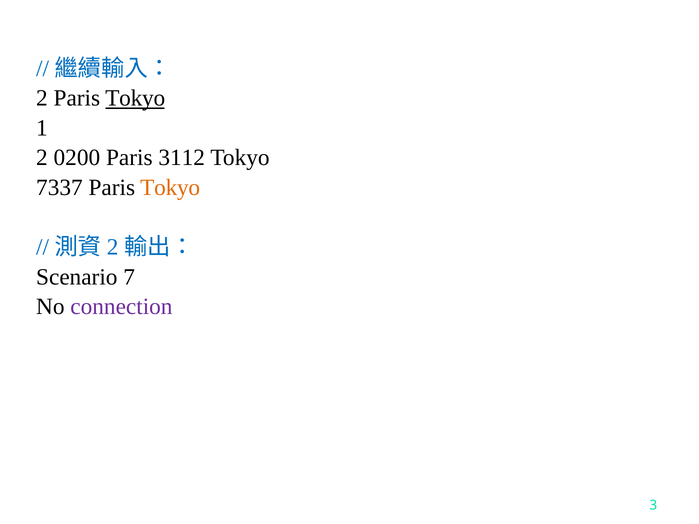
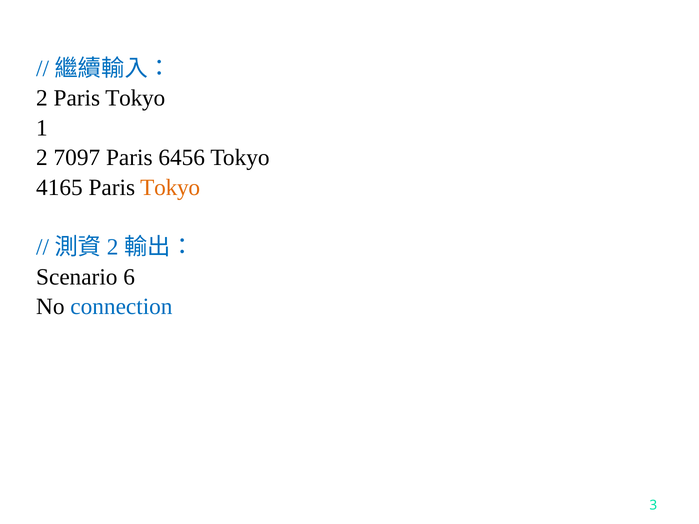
Tokyo underline: present -> none (135, 98)
0200: 0200 -> 7097 (77, 158)
3112: 3112 -> 6456 (182, 158)
7337: 7337 -> 4165 (59, 188)
7: 7 -> 6 (129, 277)
connection colour: purple -> blue (121, 307)
